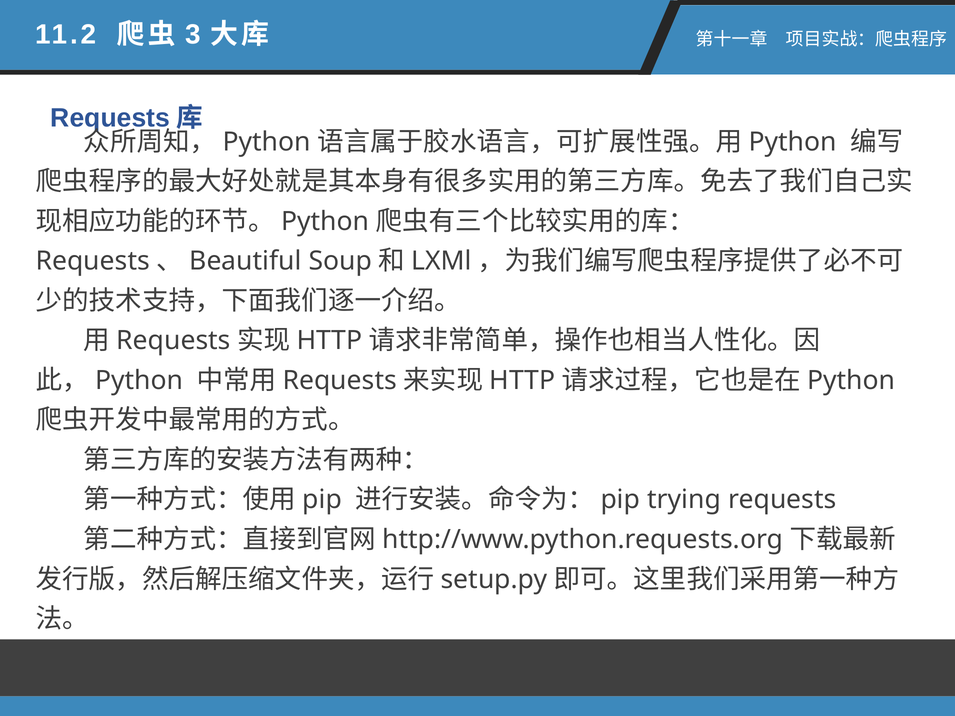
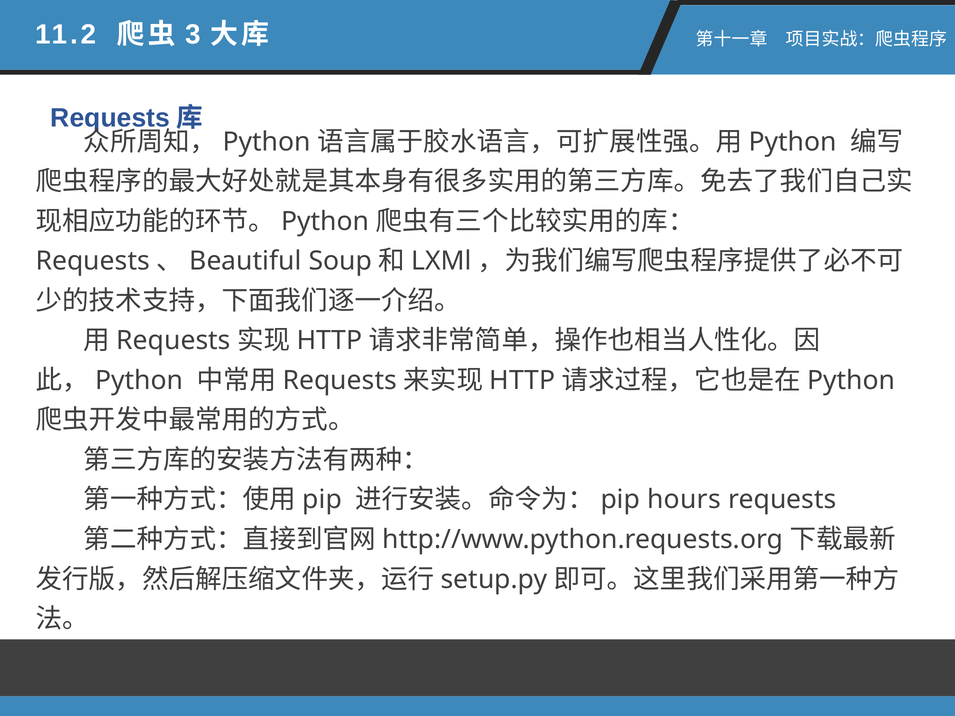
trying: trying -> hours (684, 500)
